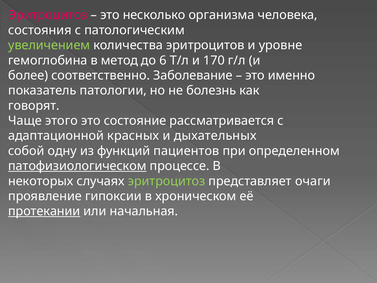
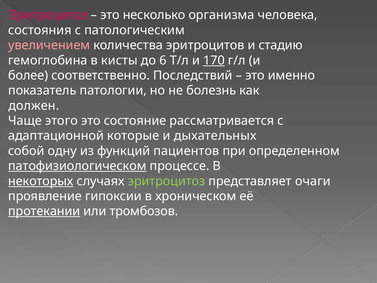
увеличением colour: light green -> pink (49, 45)
уровне: уровне -> стадию (281, 45)
метод: метод -> кисты (119, 60)
170 underline: none -> present (214, 60)
Заболевание: Заболевание -> Последствий (193, 75)
говорят: говорят -> должен (34, 106)
красных: красных -> которые (133, 136)
некоторых underline: none -> present (41, 181)
начальная: начальная -> тромбозов (144, 211)
